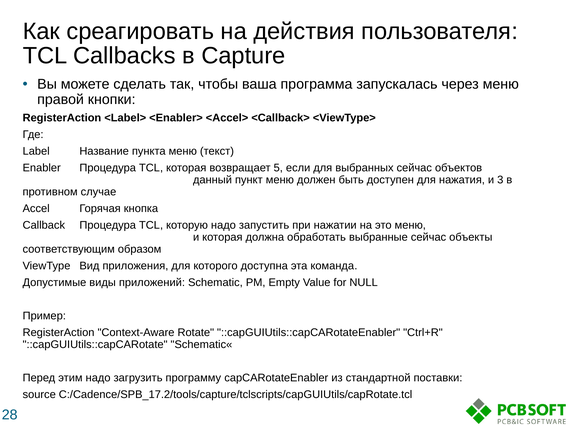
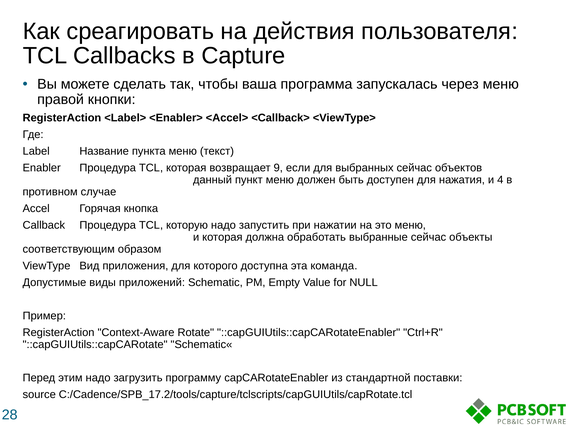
5: 5 -> 9 (278, 168)
3: 3 -> 4 (500, 180)
